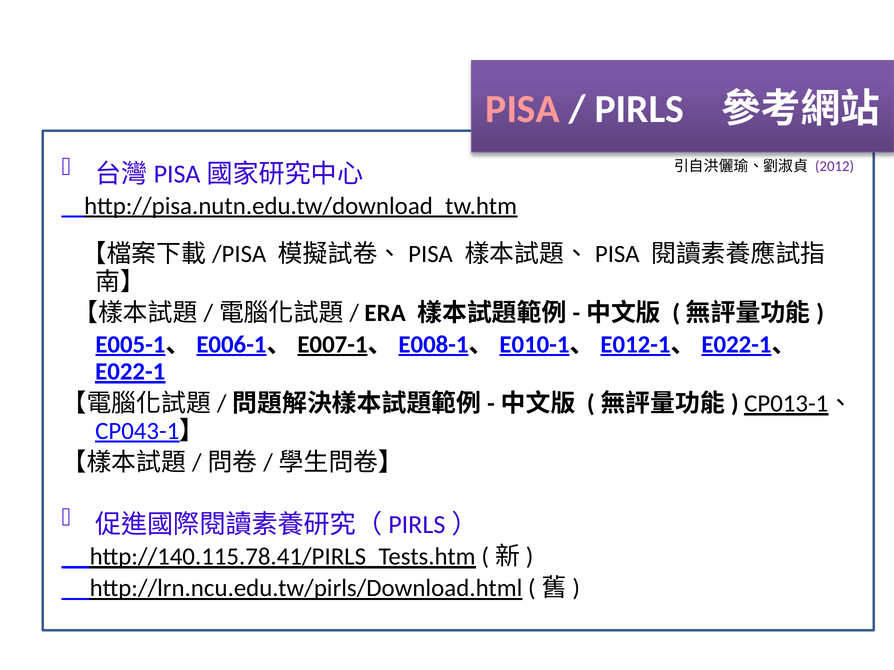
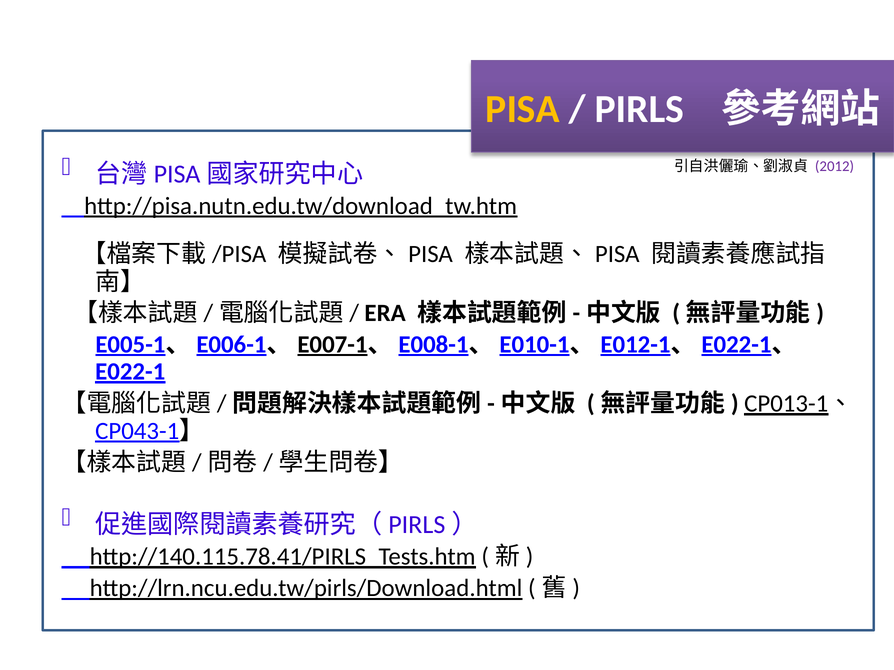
PISA colour: pink -> yellow (523, 109)
